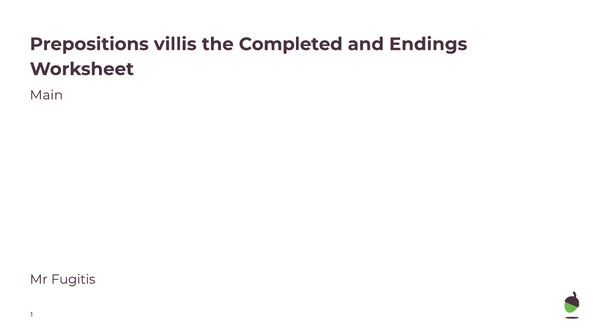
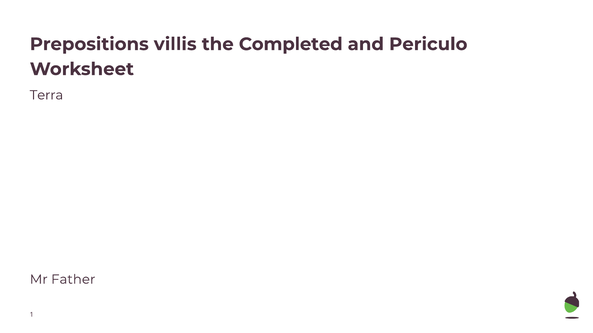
Endings: Endings -> Periculo (428, 44)
Main: Main -> Terra (46, 95)
Fugitis: Fugitis -> Father (73, 280)
